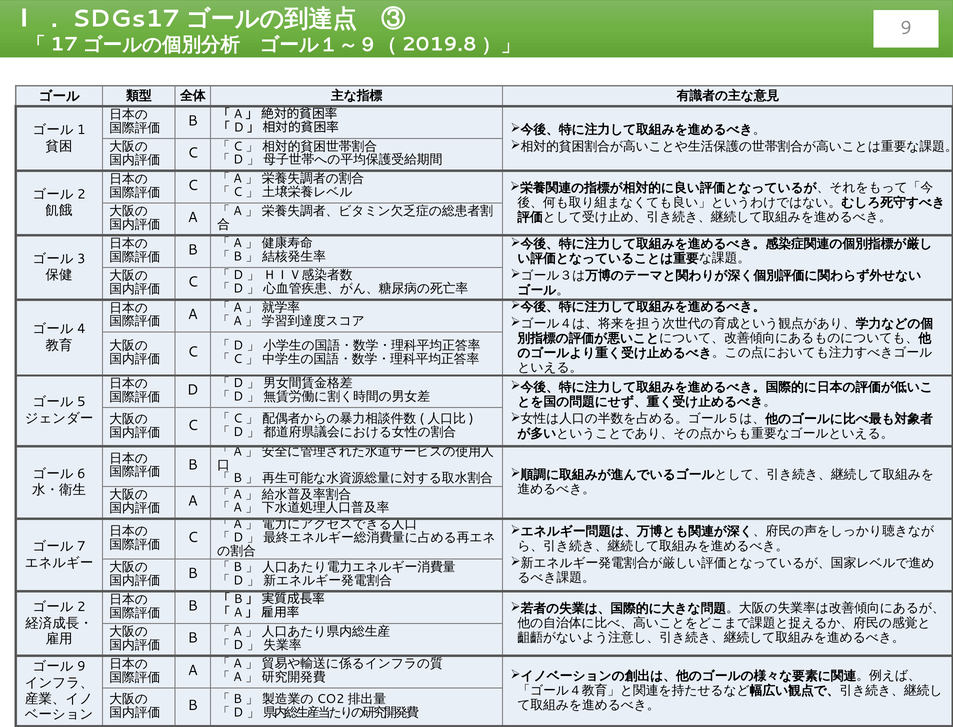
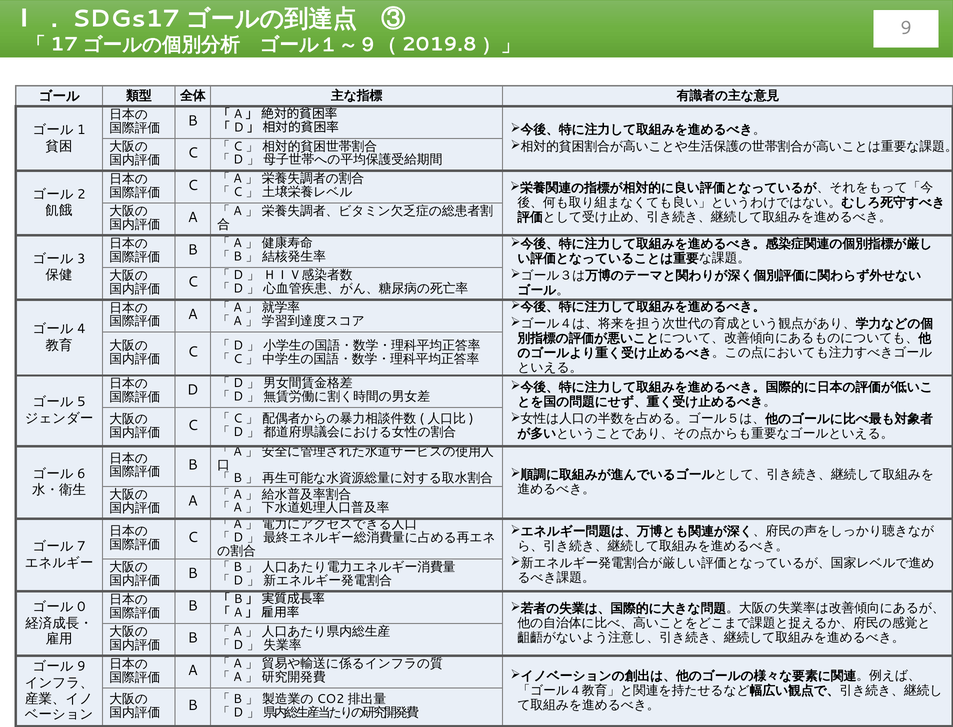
2: 2 -> 0 (81, 607)
